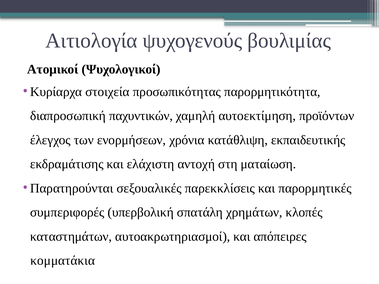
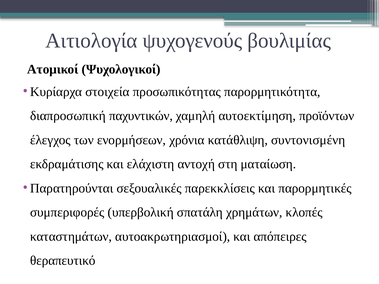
εκπαιδευτικής: εκπαιδευτικής -> συντονισμένη (308, 140)
κομματάκια: κομματάκια -> θεραπευτικό (63, 261)
